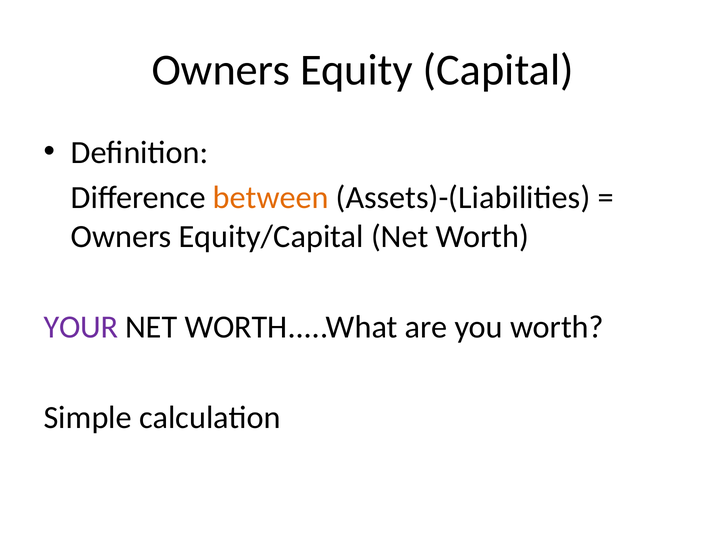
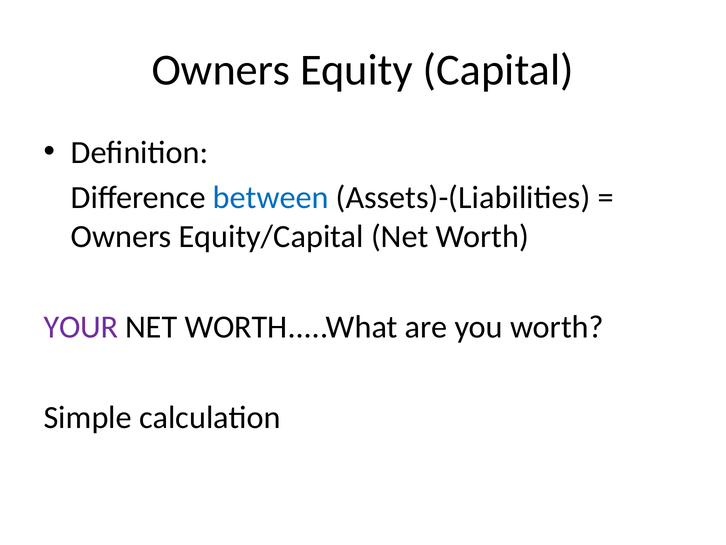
between colour: orange -> blue (271, 197)
